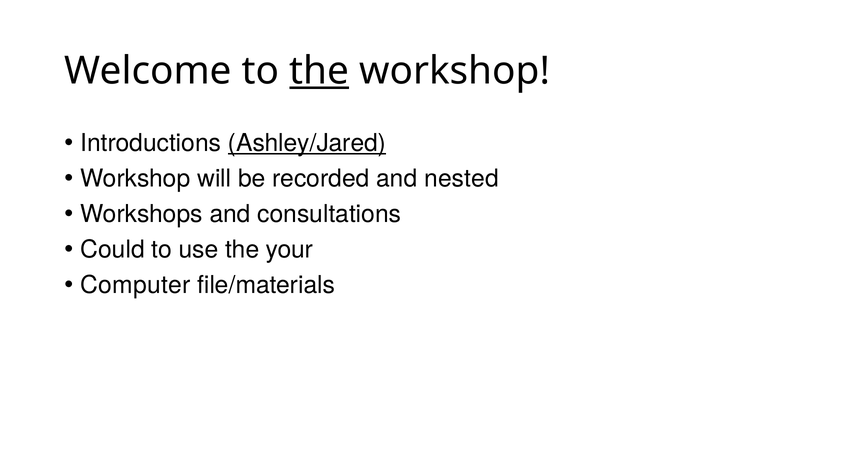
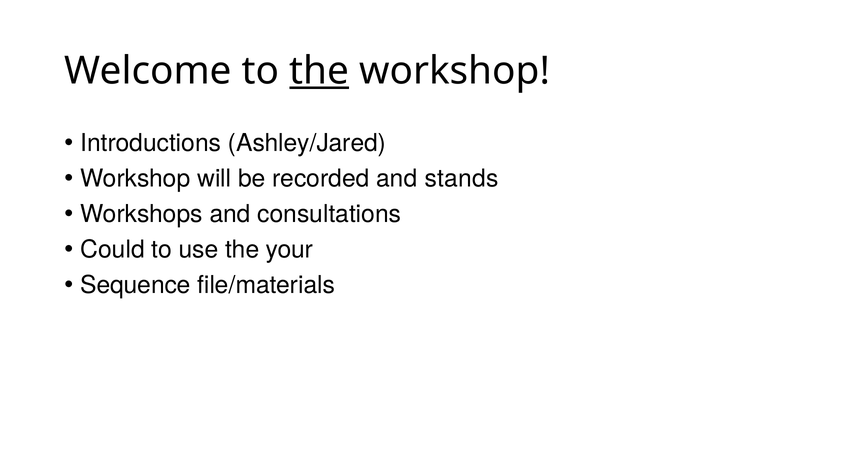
Ashley/Jared underline: present -> none (307, 143)
nested: nested -> stands (462, 179)
Computer: Computer -> Sequence (135, 285)
